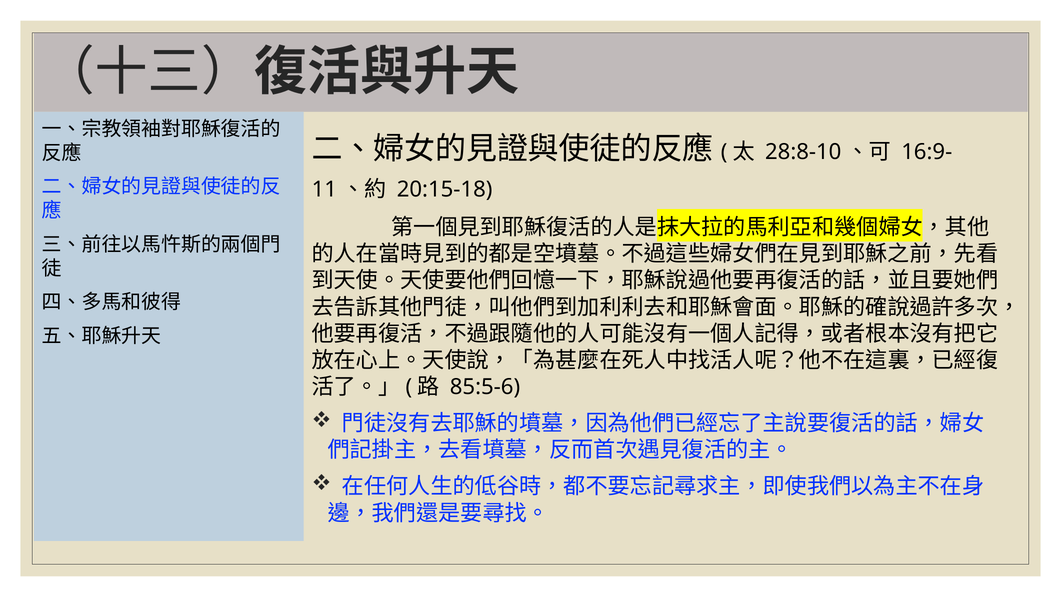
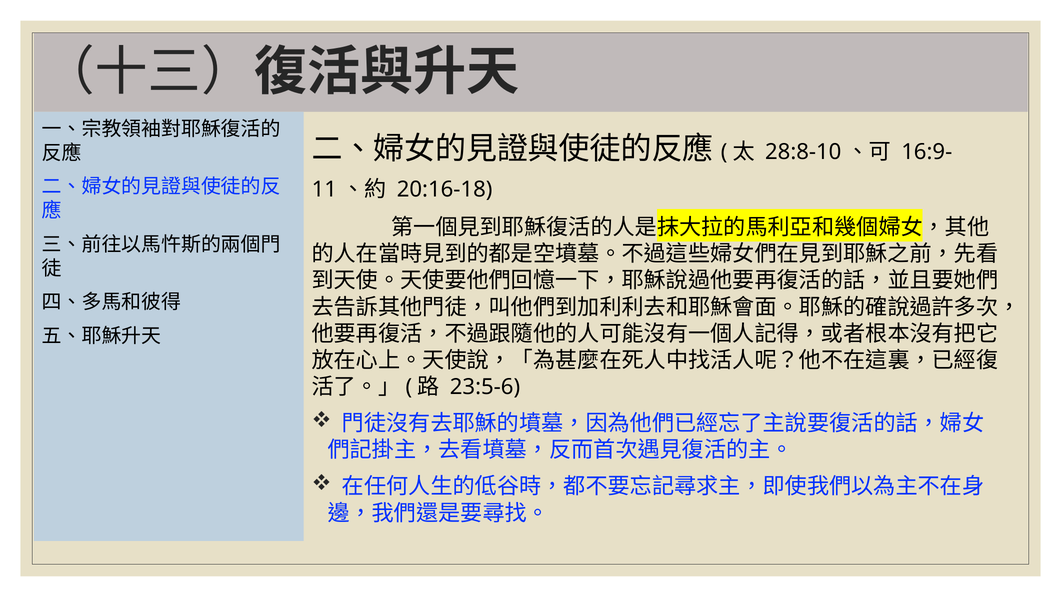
20:15-18: 20:15-18 -> 20:16-18 (445, 189)
85:5-6: 85:5-6 -> 23:5-6 (485, 387)
